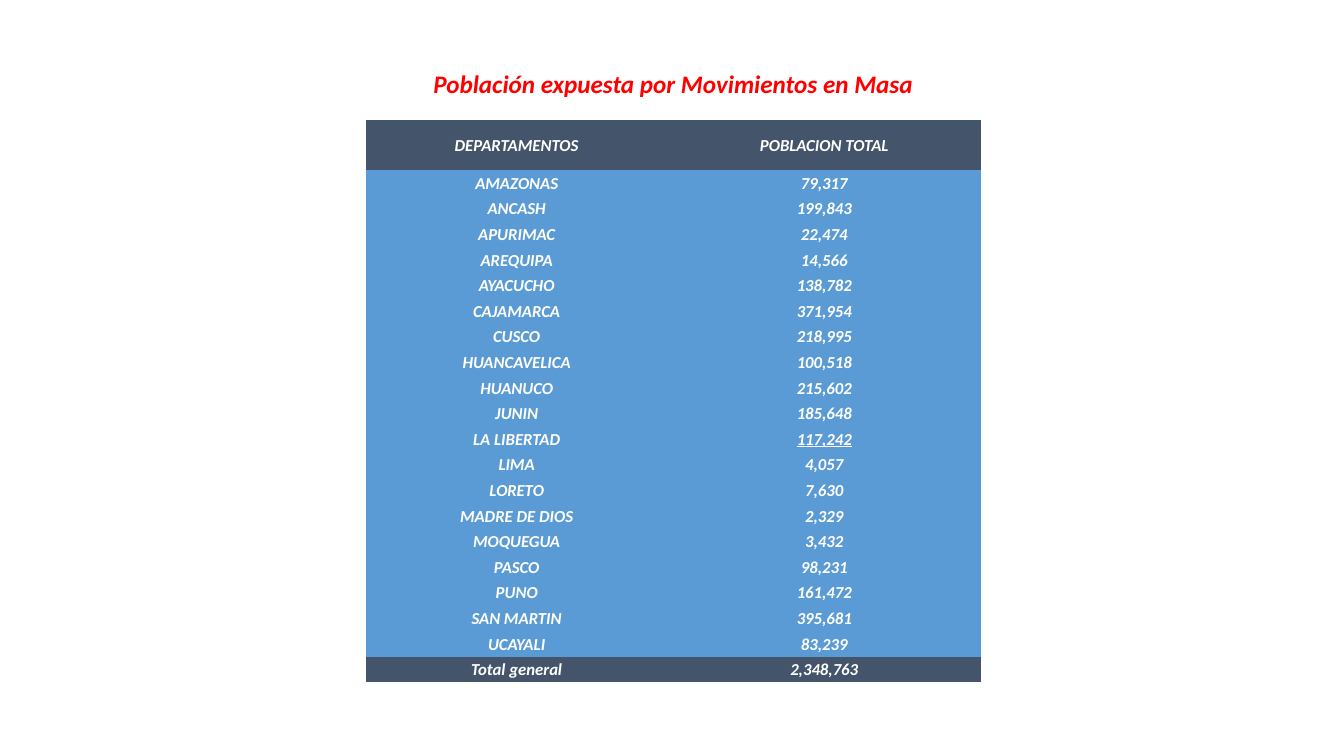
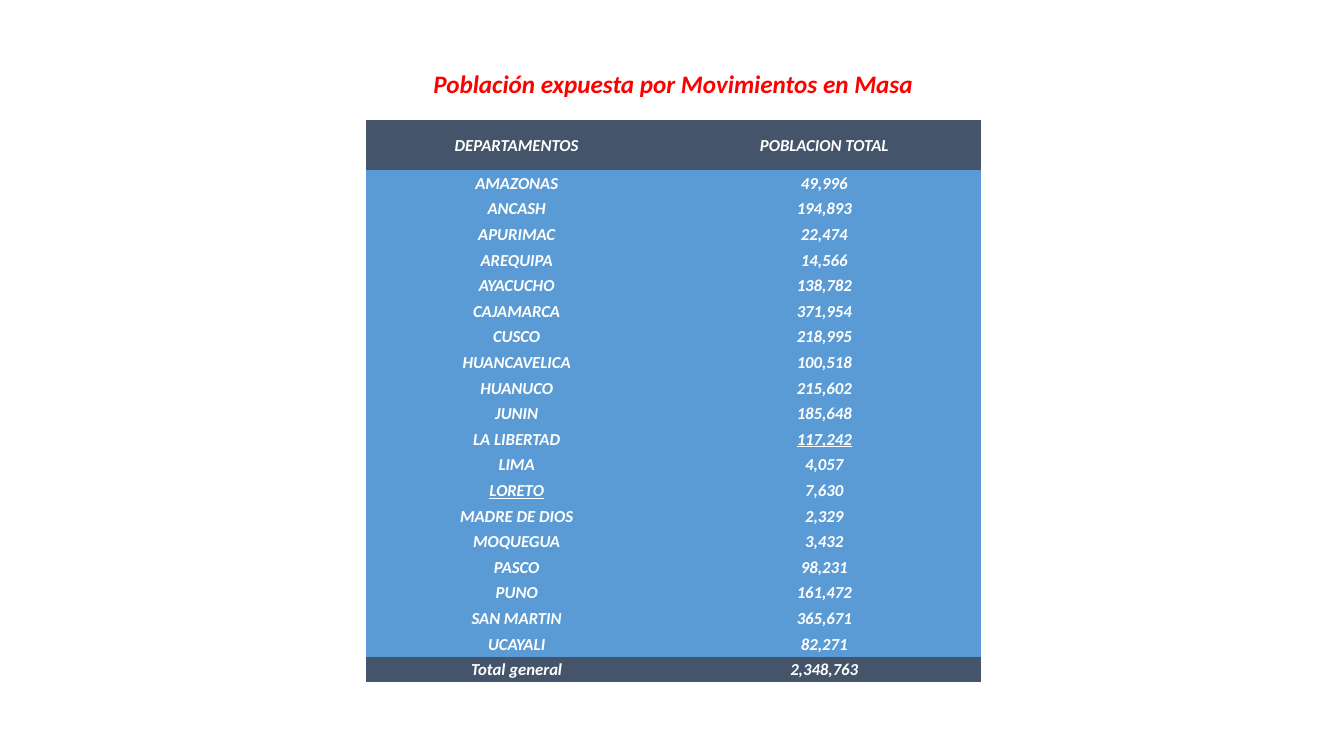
79,317: 79,317 -> 49,996 (824, 184)
199,843: 199,843 -> 194,893 (824, 209)
LORETO underline: none -> present (517, 490)
395,681: 395,681 -> 365,671 (824, 618)
83,239: 83,239 -> 82,271 (824, 644)
